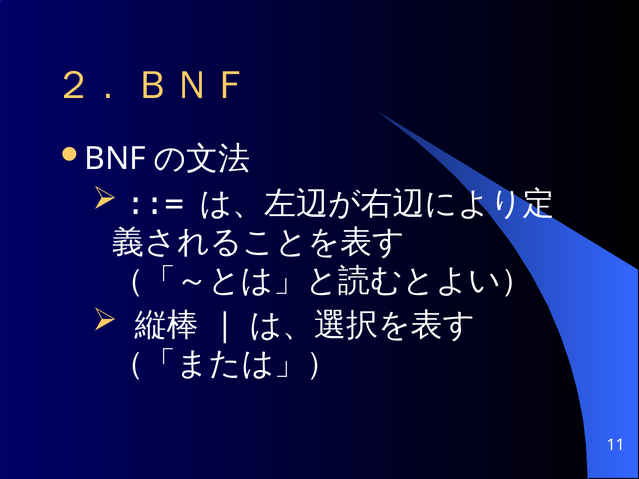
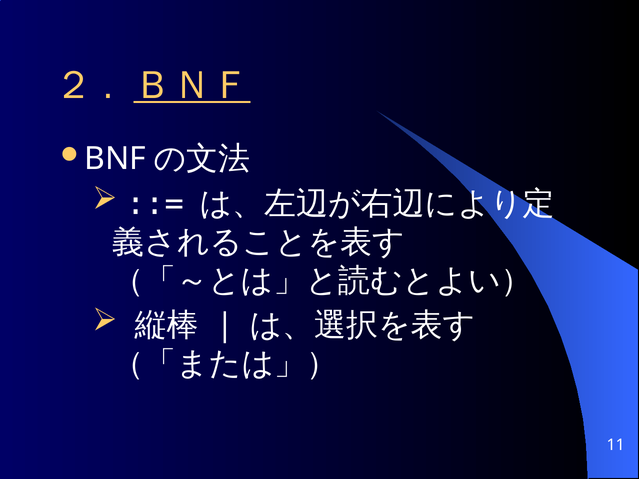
ＢＮＦ underline: none -> present (192, 85)
